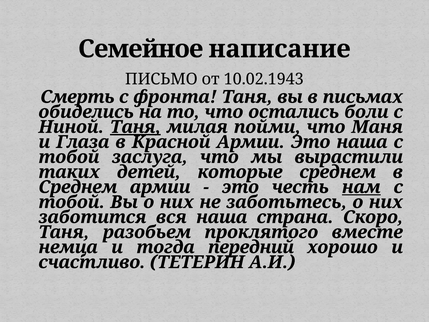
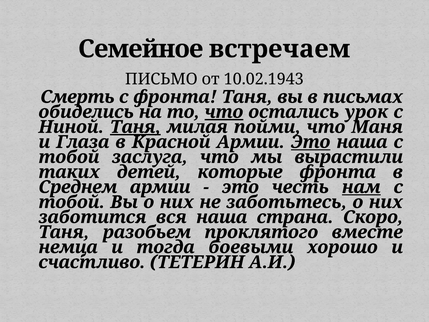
написание: написание -> встречаем (280, 49)
что underline: none -> present (224, 112)
боли: боли -> урок (366, 112)
Это underline: none -> present (311, 142)
которые среднем: среднем -> фронта (338, 172)
передний: передний -> боевыми (251, 247)
